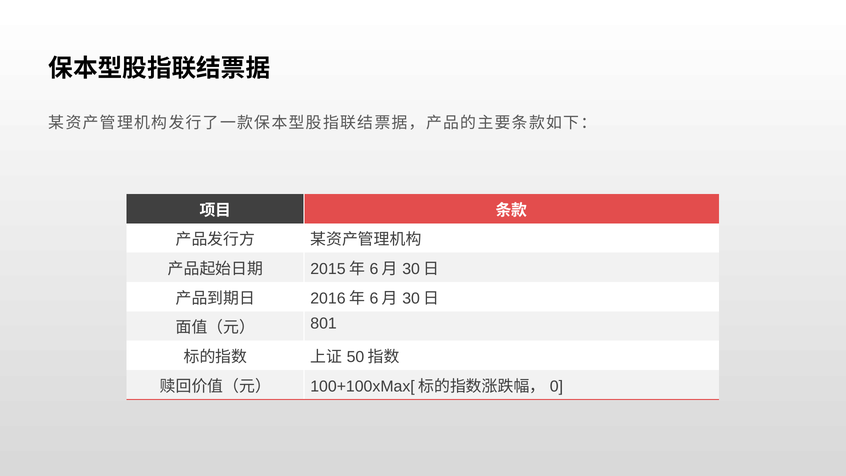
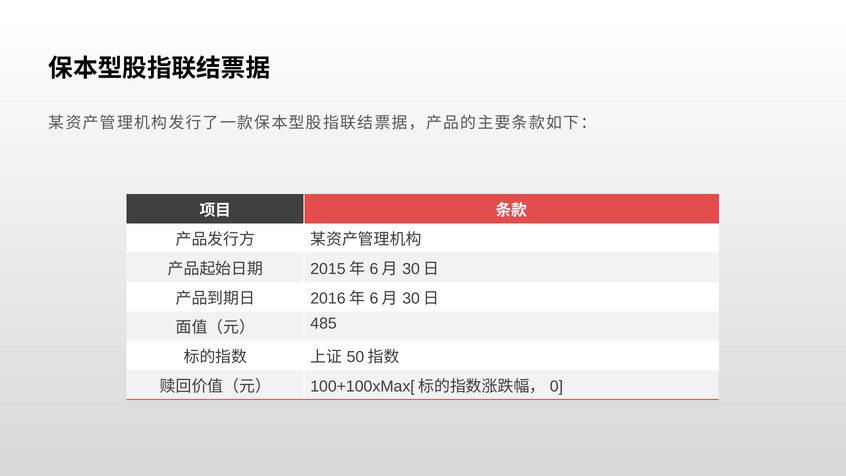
801: 801 -> 485 (324, 324)
